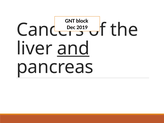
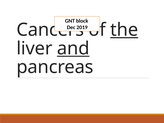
the underline: none -> present (124, 30)
